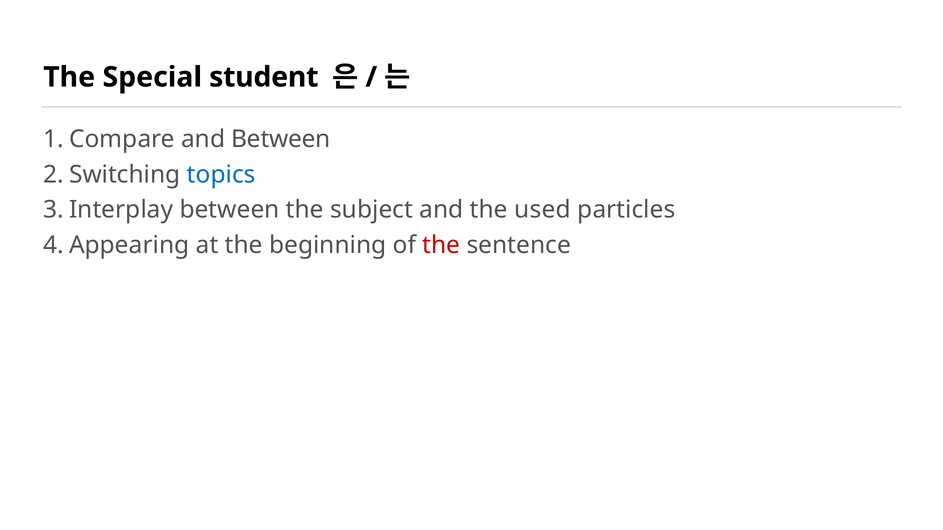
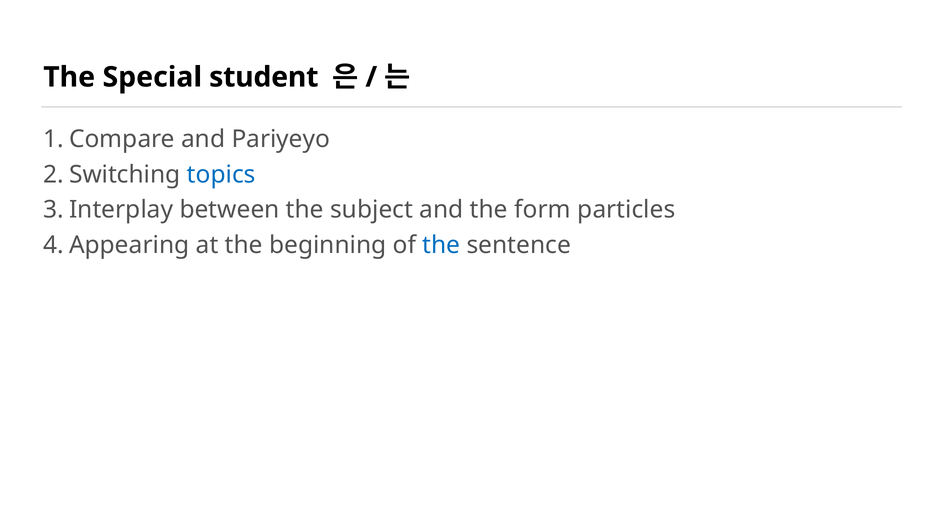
and Between: Between -> Pariyeyo (281, 139)
used: used -> form (543, 210)
the colour: red -> blue (441, 245)
